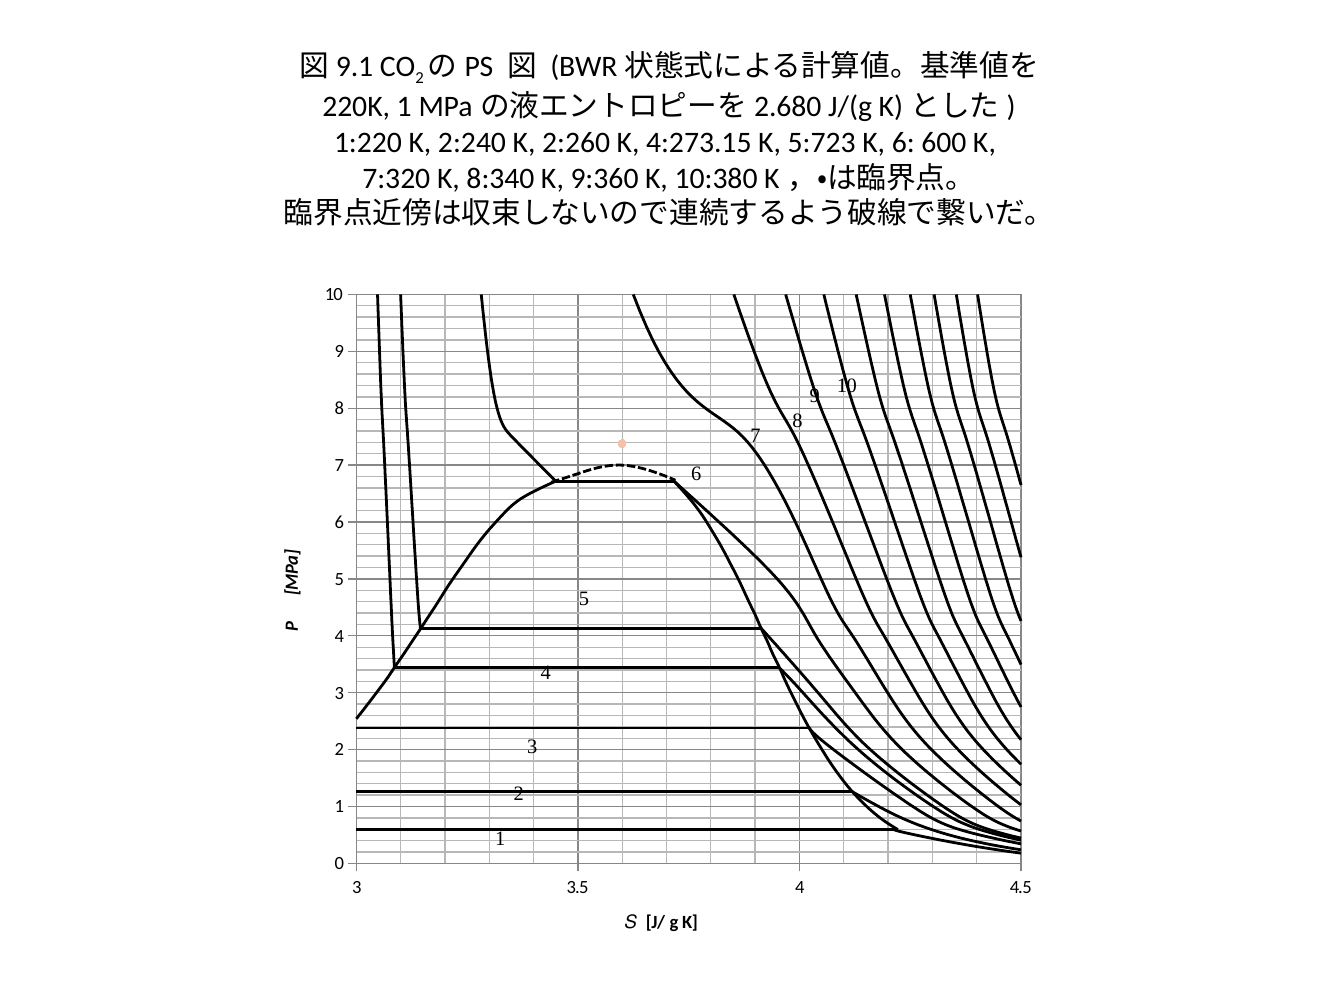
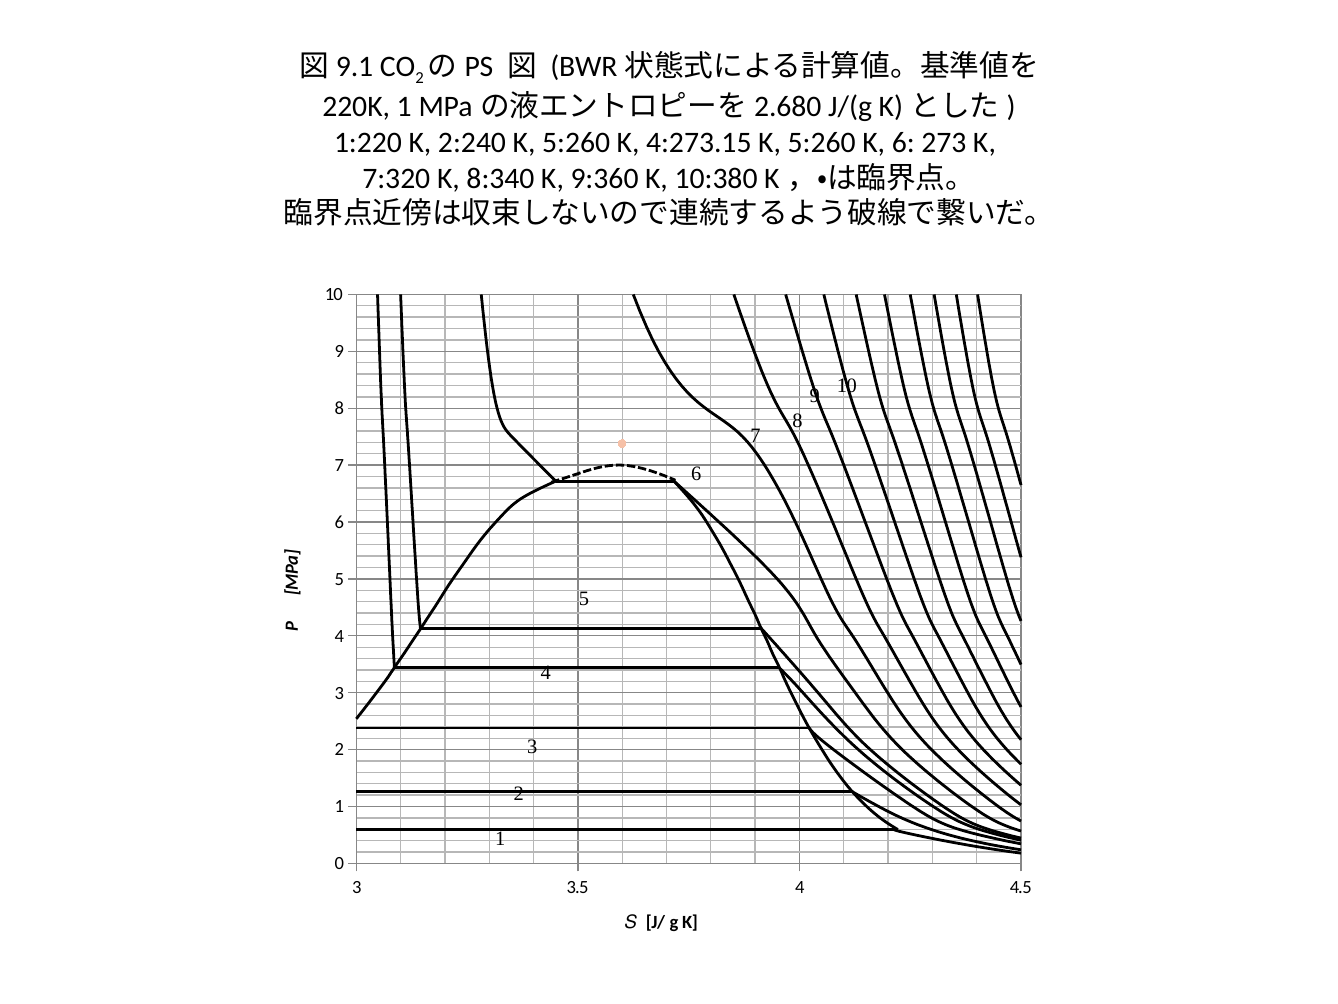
2:240 K 2:260: 2:260 -> 5:260 (576, 143)
4:273.15 K 5:723: 5:723 -> 5:260 (822, 143)
600: 600 -> 273 (944, 143)
